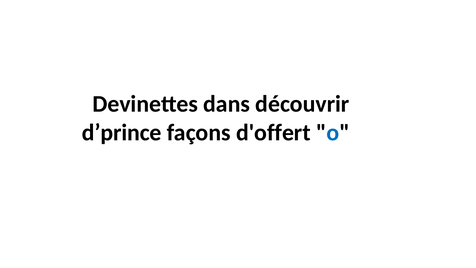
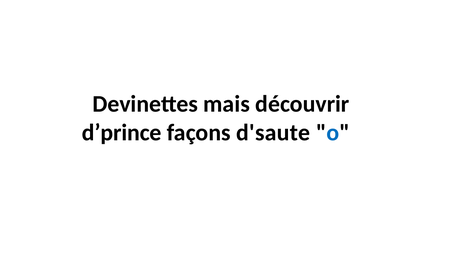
dans: dans -> mais (227, 104)
d'offert: d'offert -> d'saute (273, 132)
